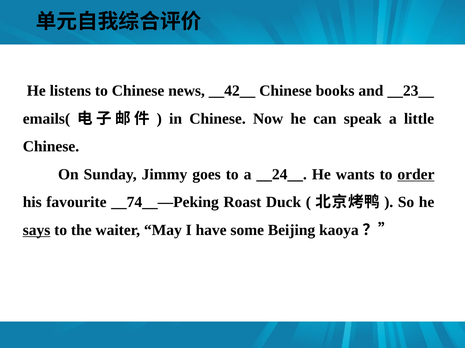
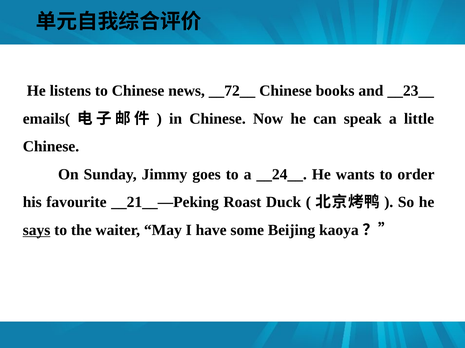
__42__: __42__ -> __72__ (232, 91)
order underline: present -> none (416, 175)
__74__—Peking: __74__—Peking -> __21__—Peking (165, 203)
